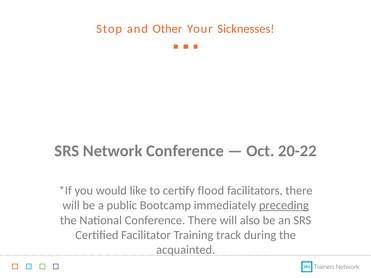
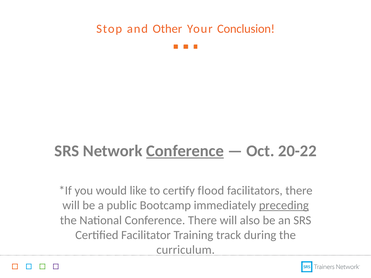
Sicknesses: Sicknesses -> Conclusion (246, 29)
Conference underline: none -> present (185, 151)
acquainted: acquainted -> curriculum (186, 250)
